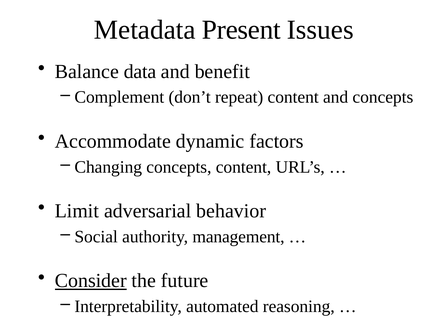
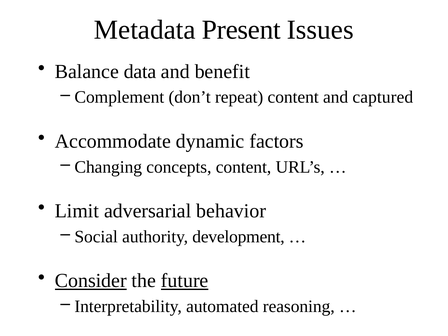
and concepts: concepts -> captured (383, 97)
management: management -> development (239, 237)
future underline: none -> present (185, 281)
